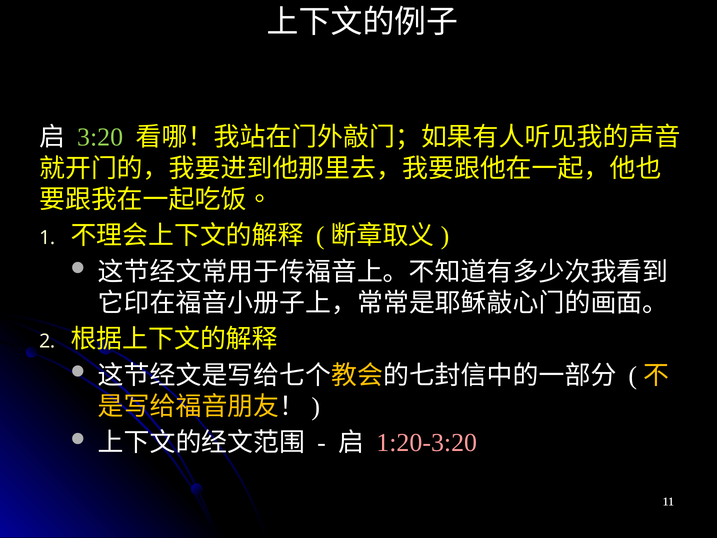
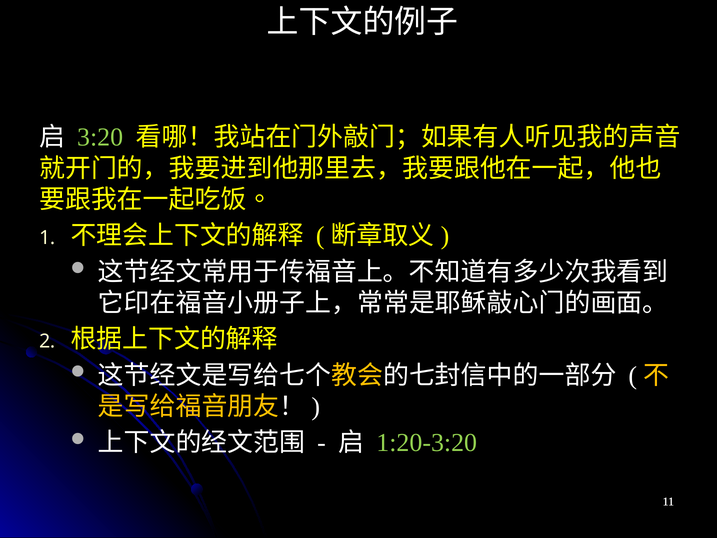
1:20-3:20 colour: pink -> light green (427, 443)
